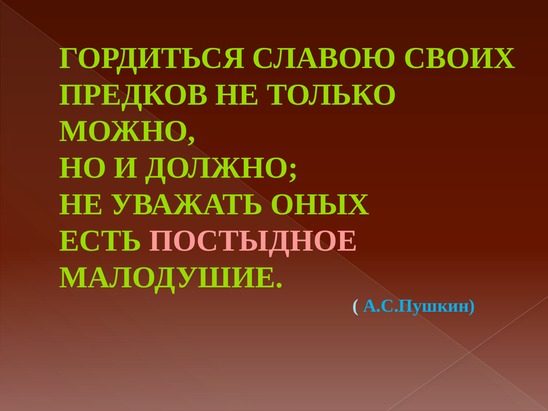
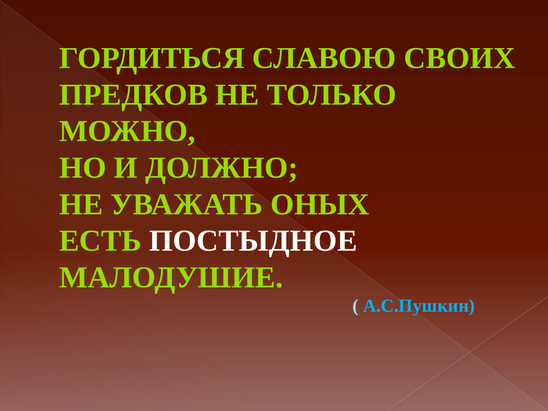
ПОСТЫДНОЕ colour: pink -> white (253, 241)
